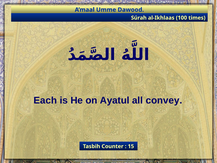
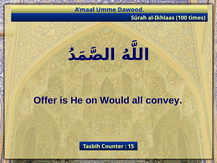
Each: Each -> Offer (45, 100)
Ayatul: Ayatul -> Would (115, 100)
